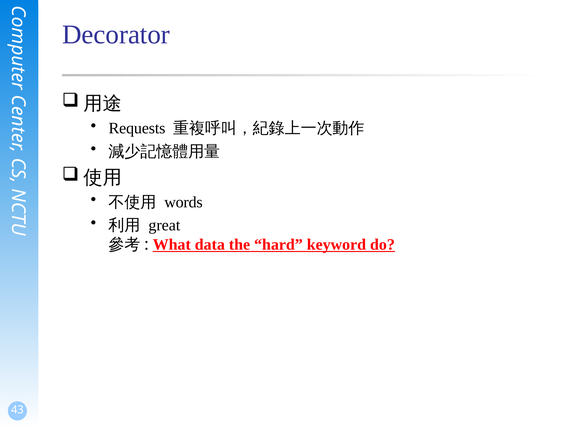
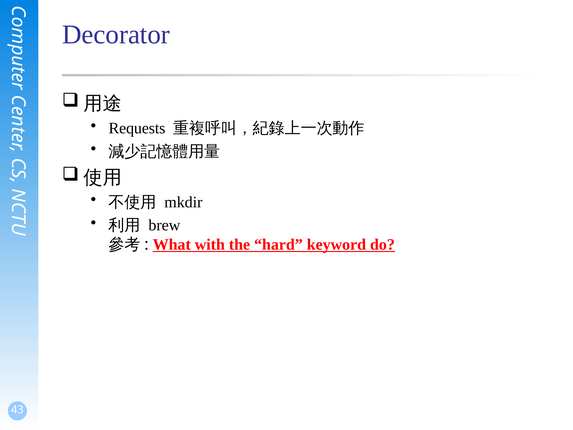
words: words -> mkdir (183, 202)
great: great -> brew (164, 225)
data: data -> with (210, 244)
